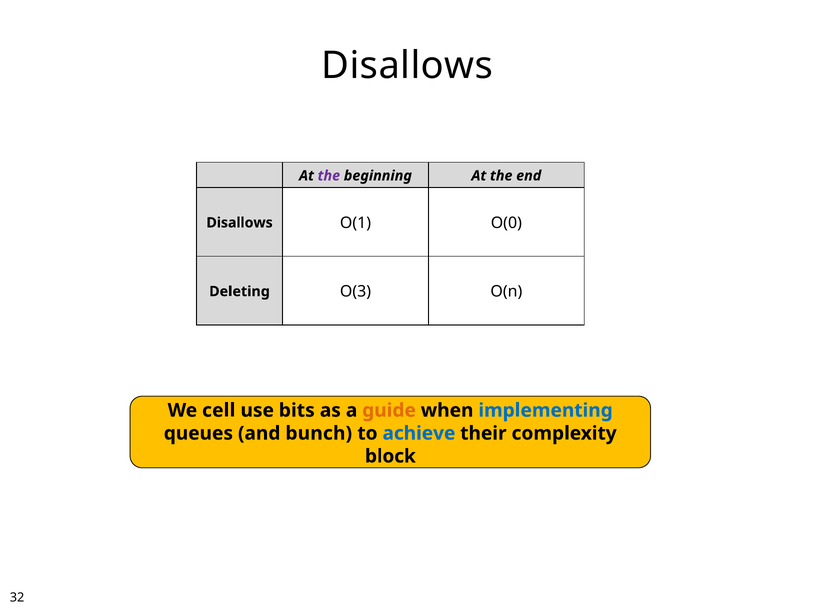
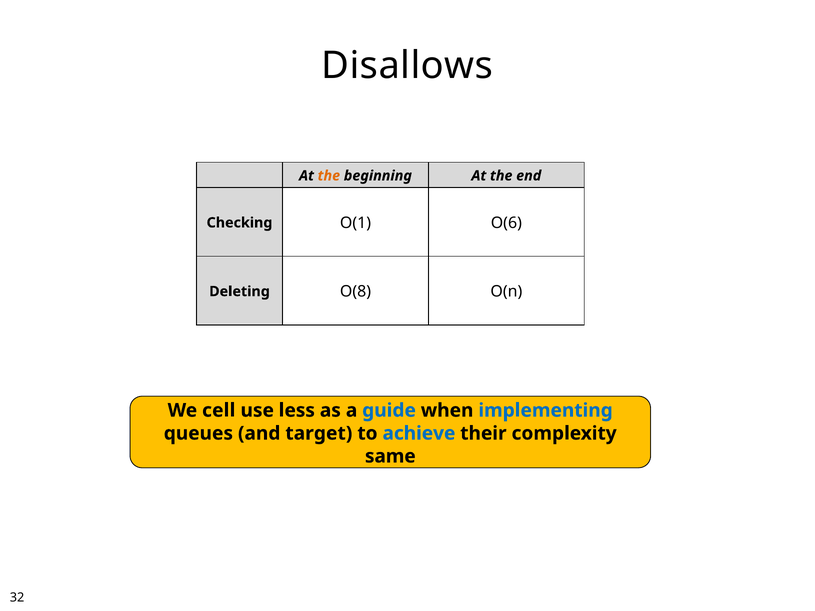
the colour: purple -> orange (329, 176)
Disallows: Disallows -> Checking (239, 223)
O(0: O(0 -> O(6 (506, 223)
O(3: O(3 -> O(8 (356, 292)
bits: bits -> less (297, 411)
guide colour: orange -> blue (389, 411)
bunch: bunch -> target (319, 434)
block: block -> same (390, 456)
